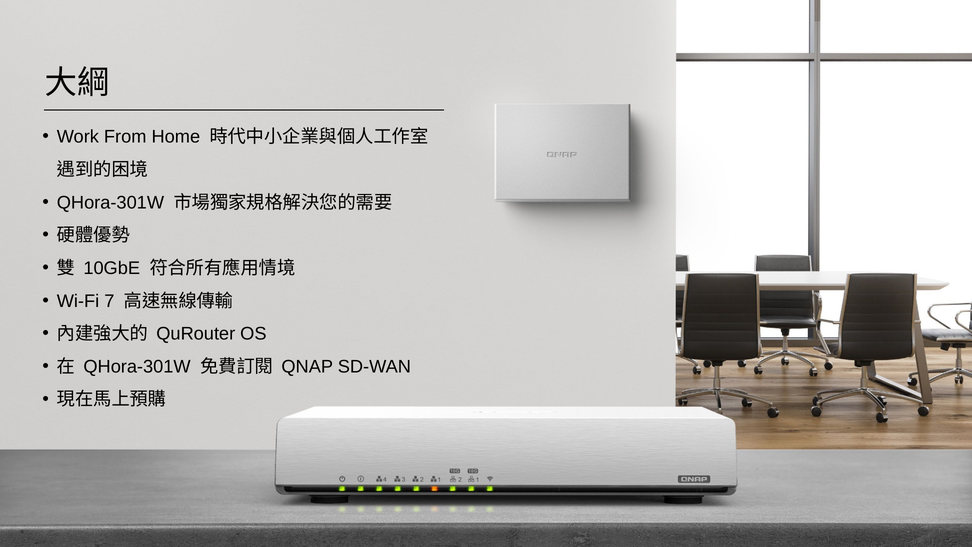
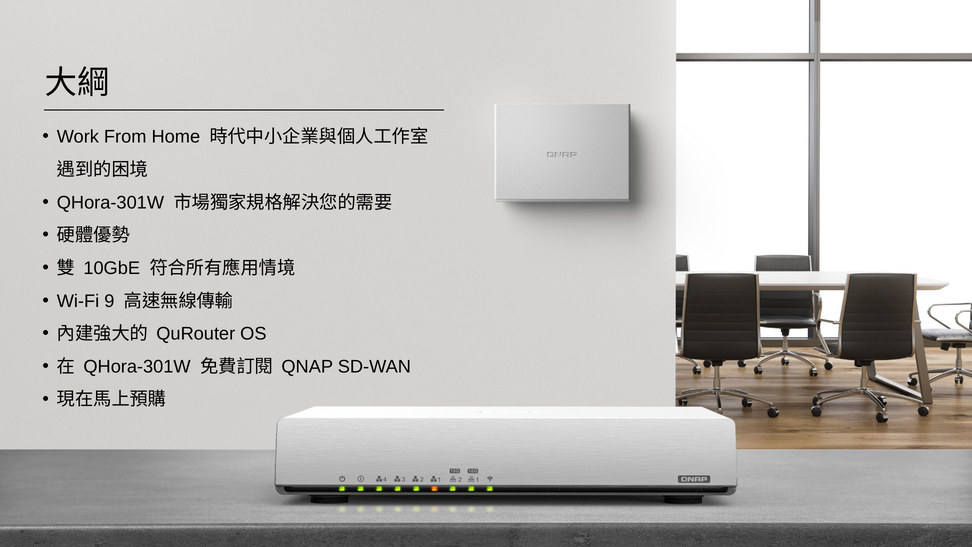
7: 7 -> 9 (109, 301)
